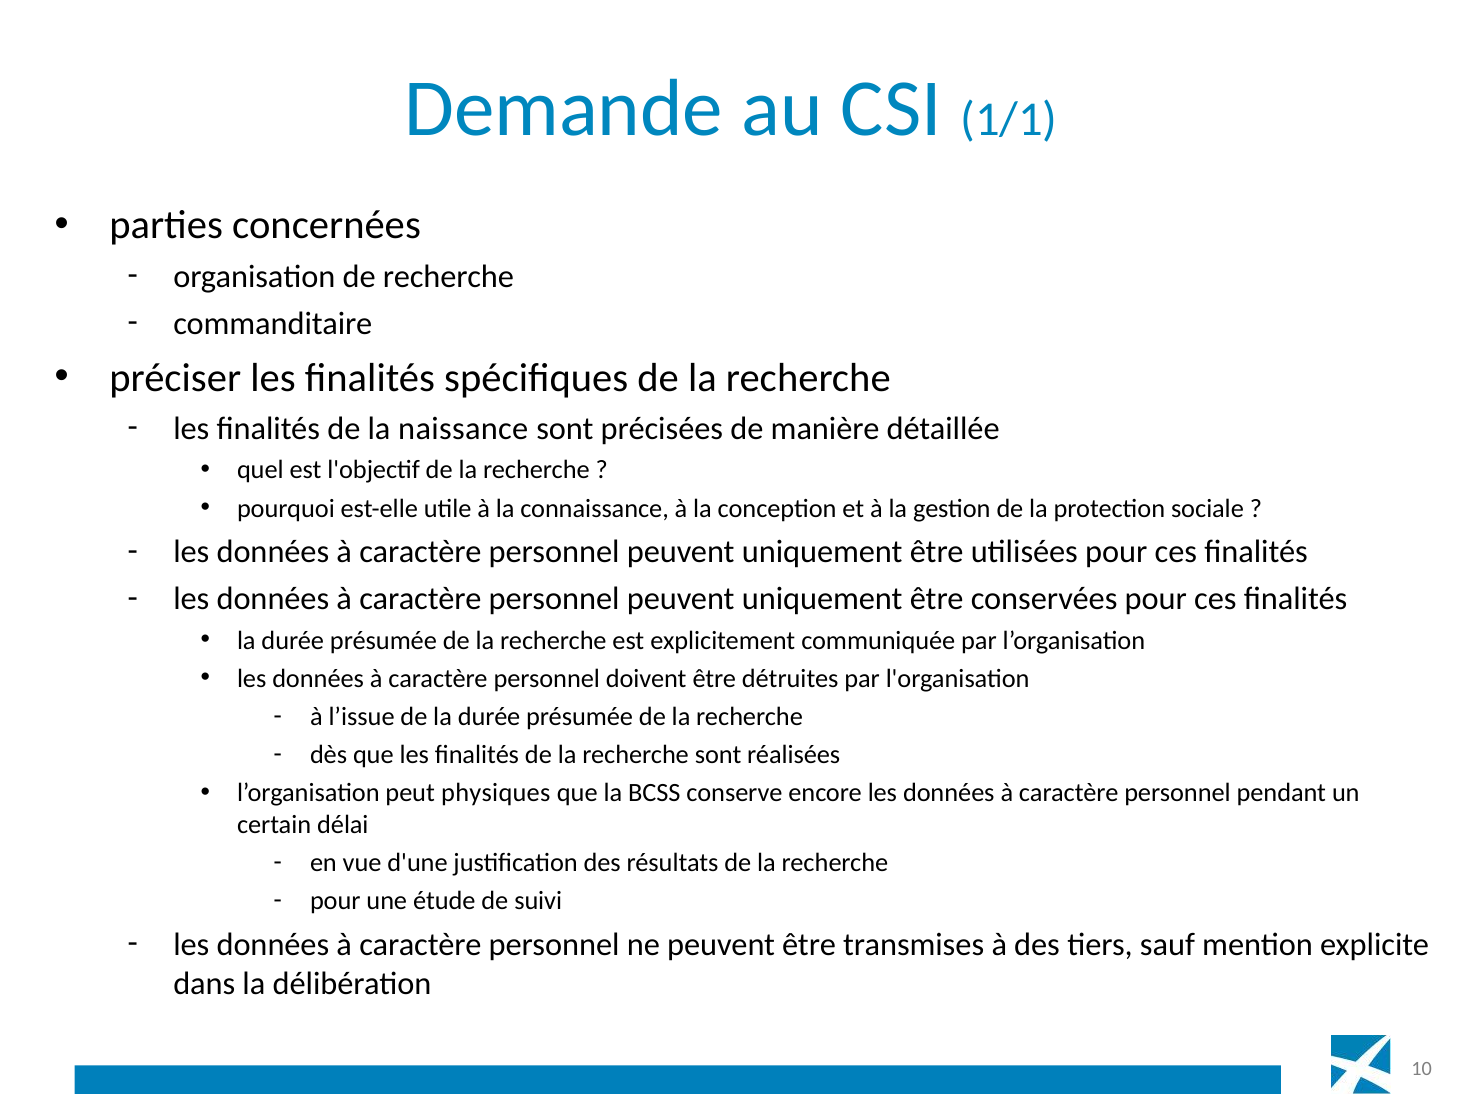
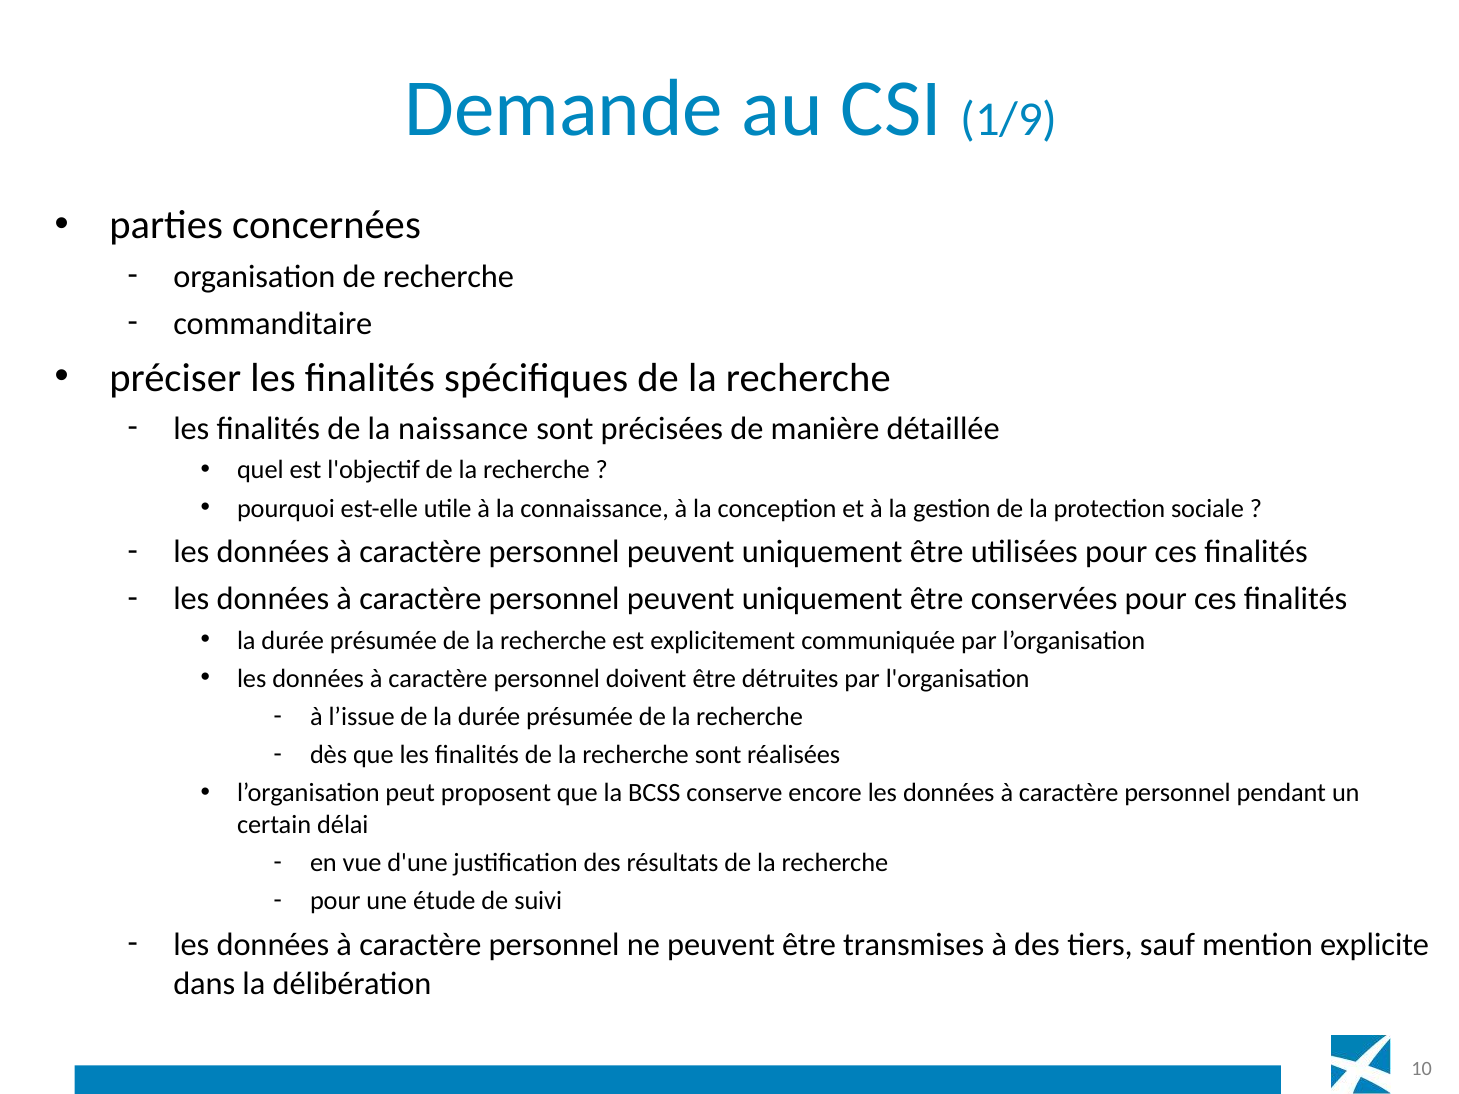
1/1: 1/1 -> 1/9 (1009, 120)
physiques: physiques -> proposent (496, 793)
